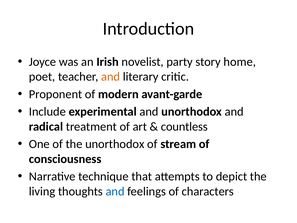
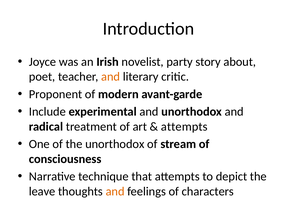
home: home -> about (240, 62)
countless: countless -> attempts (184, 126)
living: living -> leave (42, 191)
and colour: blue -> orange (115, 191)
